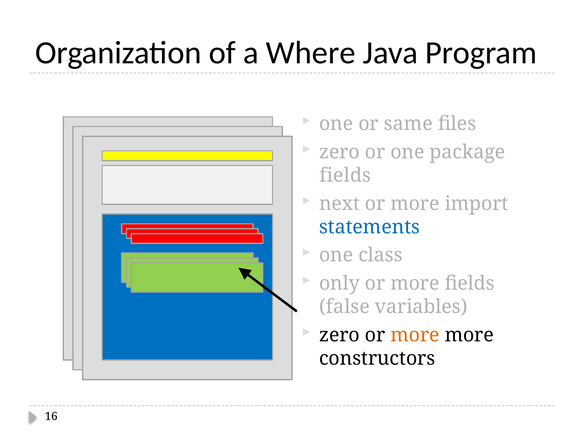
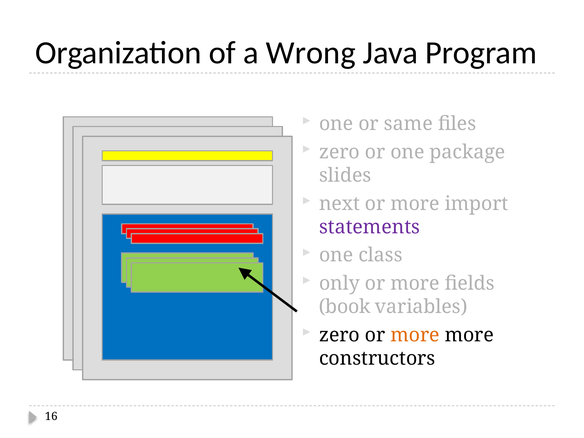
Where: Where -> Wrong (311, 53)
fields: fields -> slides (345, 175)
statements colour: blue -> purple (370, 227)
false: false -> book (345, 307)
